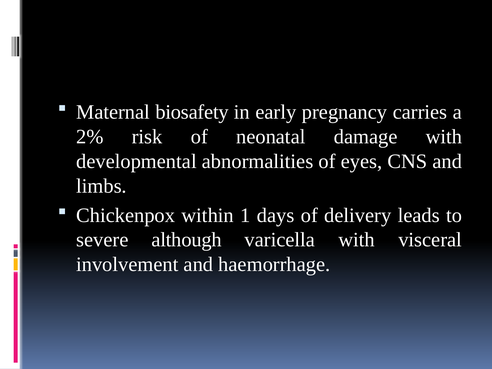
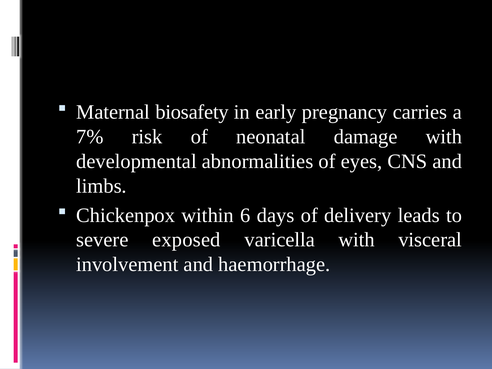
2%: 2% -> 7% (90, 137)
1: 1 -> 6 (245, 215)
although: although -> exposed (186, 240)
